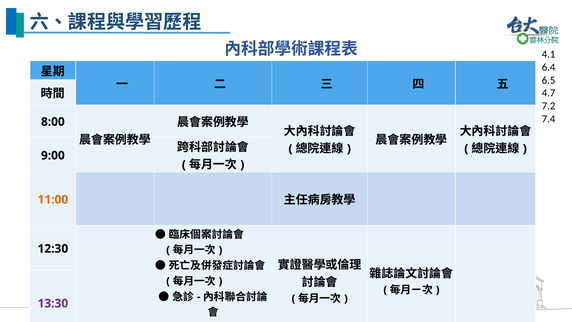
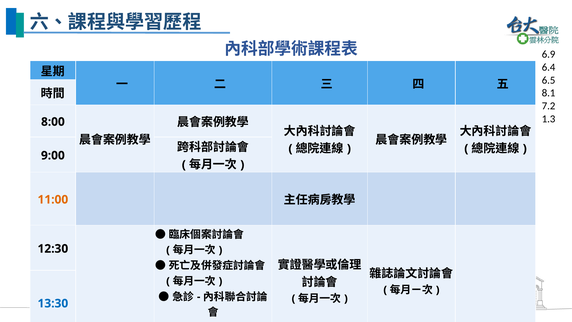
4.1: 4.1 -> 6.9 (549, 54)
4.7: 4.7 -> 8.1 (549, 93)
7.4: 7.4 -> 1.3 (549, 119)
13:30 colour: purple -> blue (53, 303)
